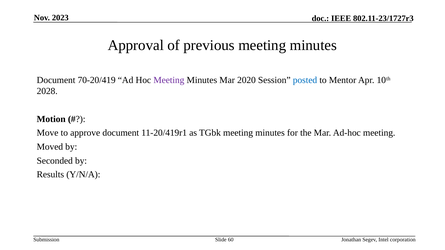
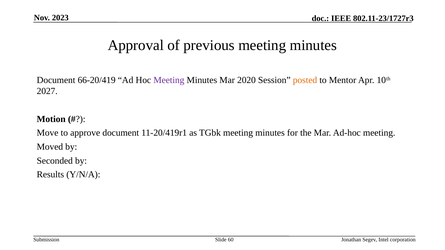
70-20/419: 70-20/419 -> 66-20/419 (97, 80)
posted colour: blue -> orange (305, 80)
2028: 2028 -> 2027 (47, 91)
